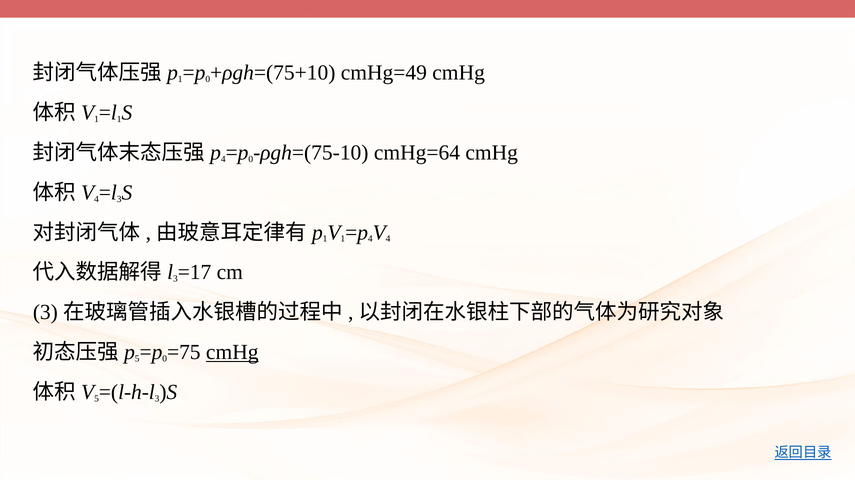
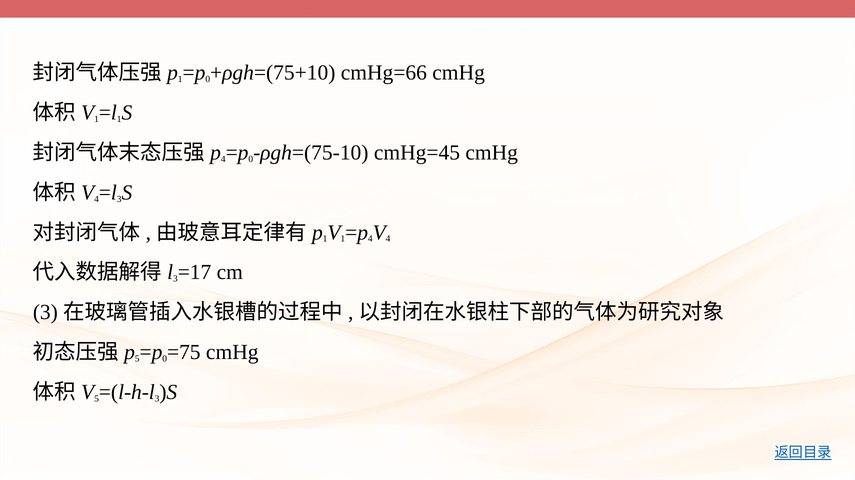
cmHg=49: cmHg=49 -> cmHg=66 (384, 73)
cmHg=64: cmHg=64 -> cmHg=45 (417, 153)
cmHg underline: present -> none (232, 353)
